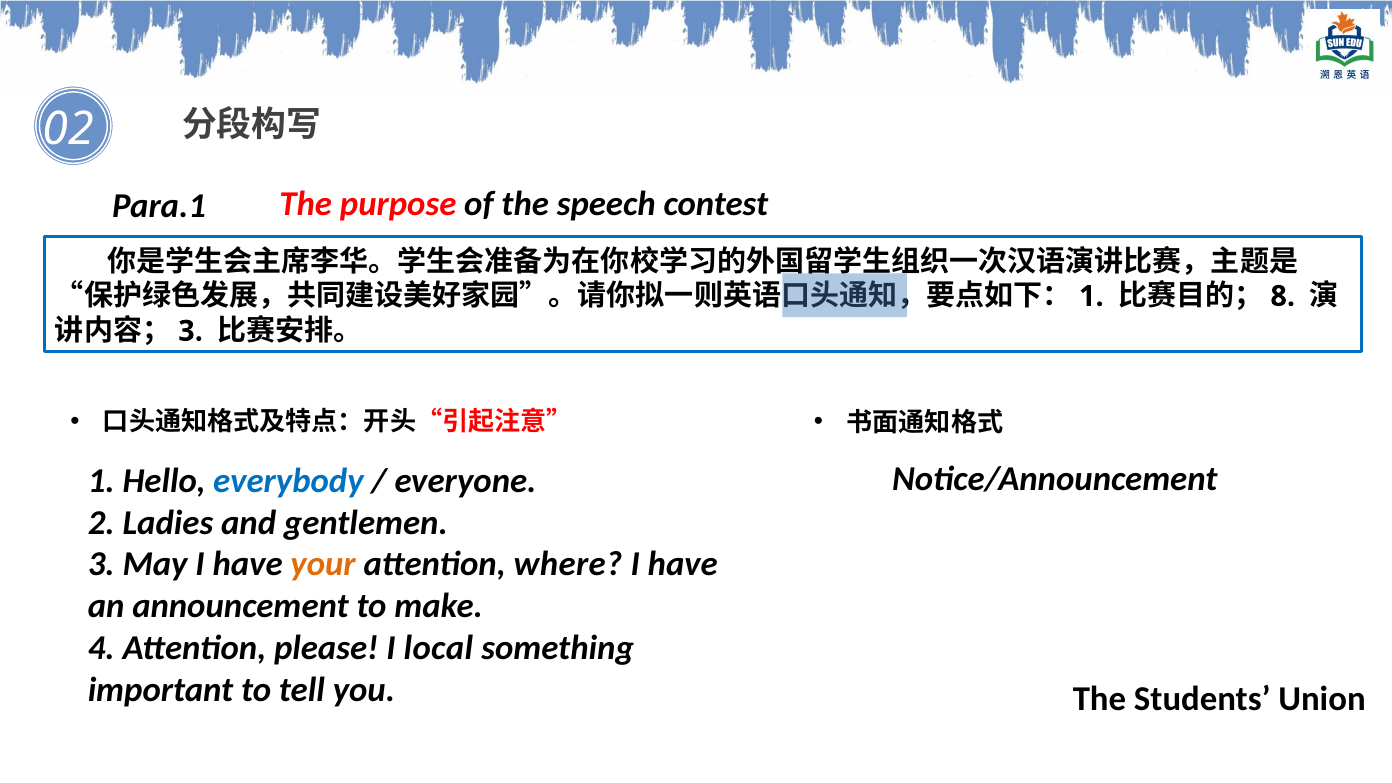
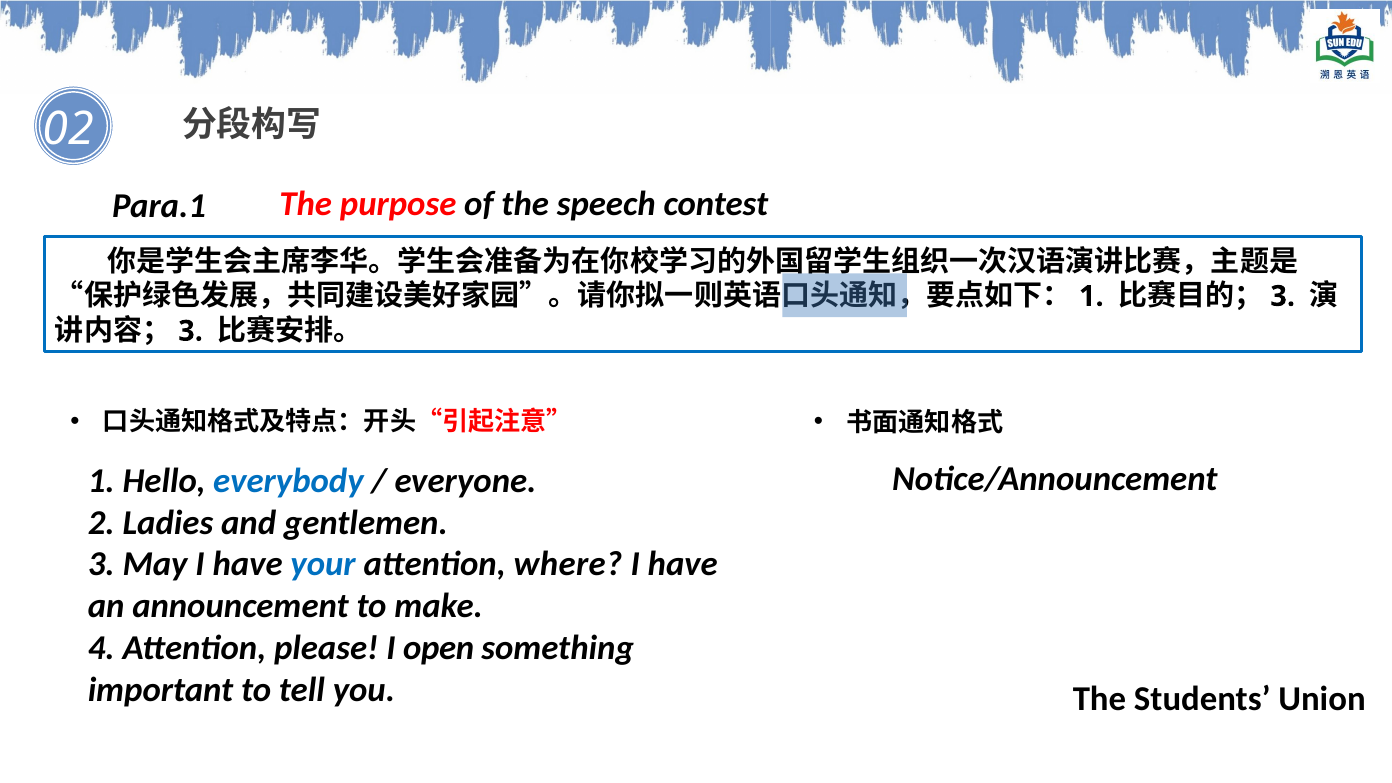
8: 8 -> 3 (1283, 296)
your colour: orange -> blue (323, 564)
local: local -> open (439, 648)
